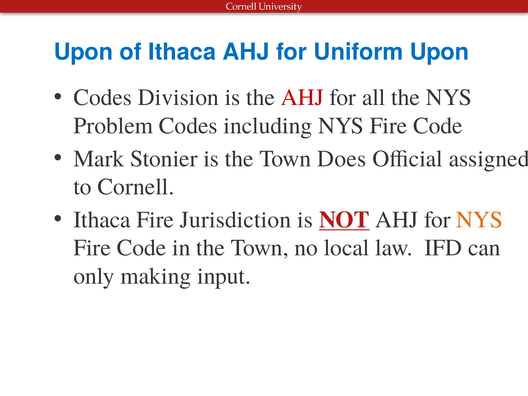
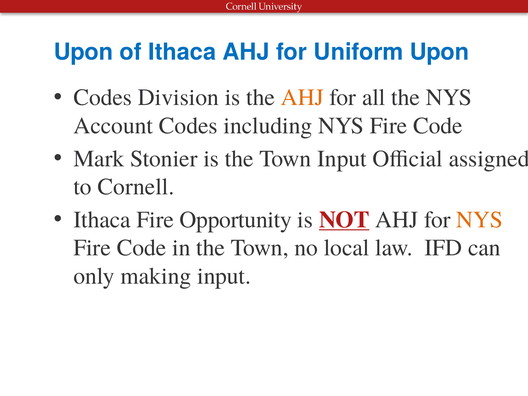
AHJ colour: red -> orange (302, 98)
Problem: Problem -> Account (113, 126)
Town Does: Does -> Input (342, 159)
Jurisdiction: Jurisdiction -> Opportunity (236, 220)
